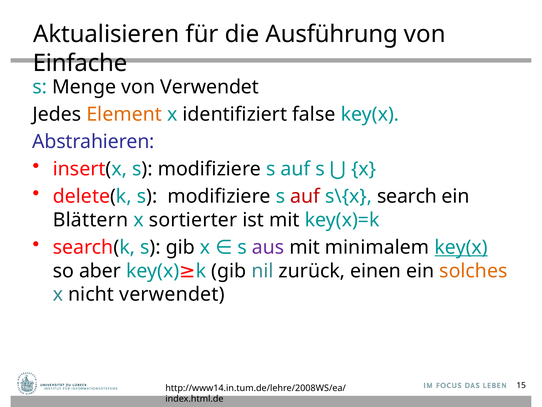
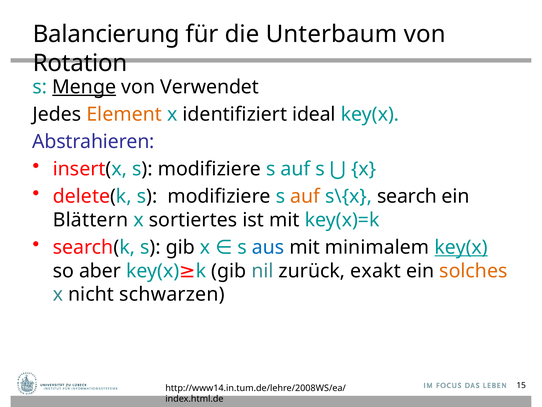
Aktualisieren: Aktualisieren -> Balancierung (106, 34)
Ausführung: Ausführung -> Unterbaum (332, 34)
Einfache: Einfache -> Rotation (80, 63)
Menge underline: none -> present (84, 87)
false: false -> ideal (314, 114)
auf colour: red -> orange (305, 196)
sortierter: sortierter -> sortiertes (193, 220)
aus colour: purple -> blue (268, 247)
einen: einen -> exakt (376, 271)
nicht verwendet: verwendet -> schwarzen (172, 294)
